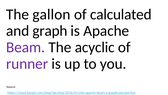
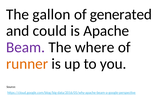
calculated: calculated -> generated (121, 14)
graph: graph -> could (50, 31)
acyclic: acyclic -> where (95, 47)
runner colour: purple -> orange (27, 63)
